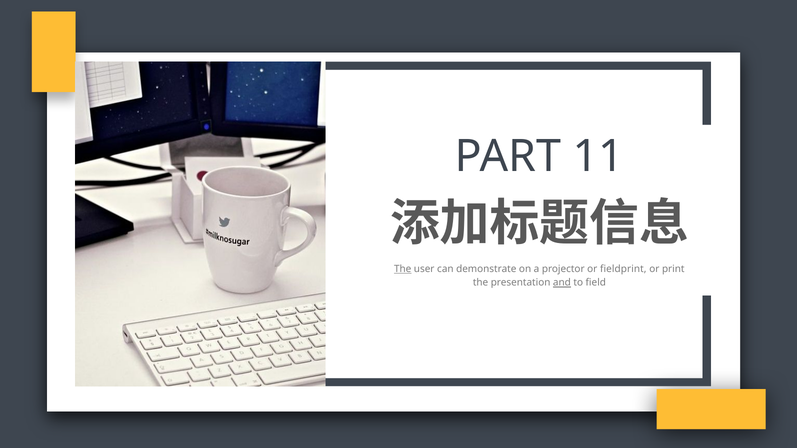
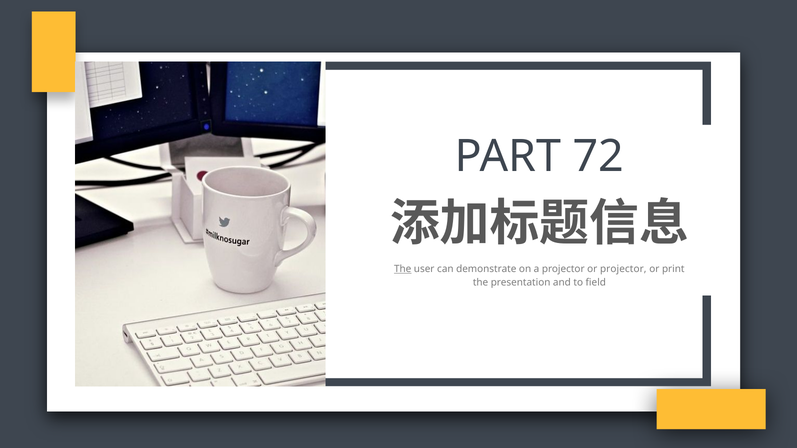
11: 11 -> 72 (598, 156)
or fieldprint: fieldprint -> projector (623, 269)
and underline: present -> none (562, 283)
